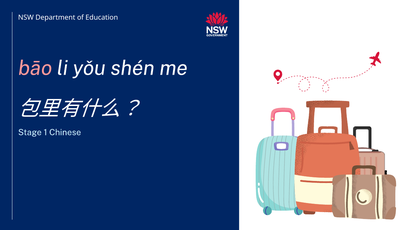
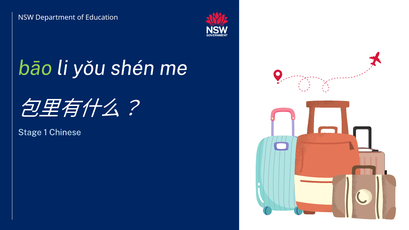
bāo colour: pink -> light green (35, 68)
